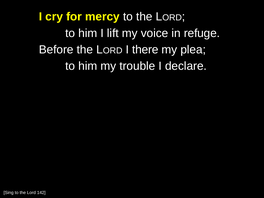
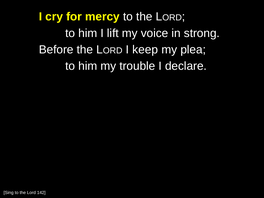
refuge: refuge -> strong (202, 33)
there: there -> keep (145, 50)
